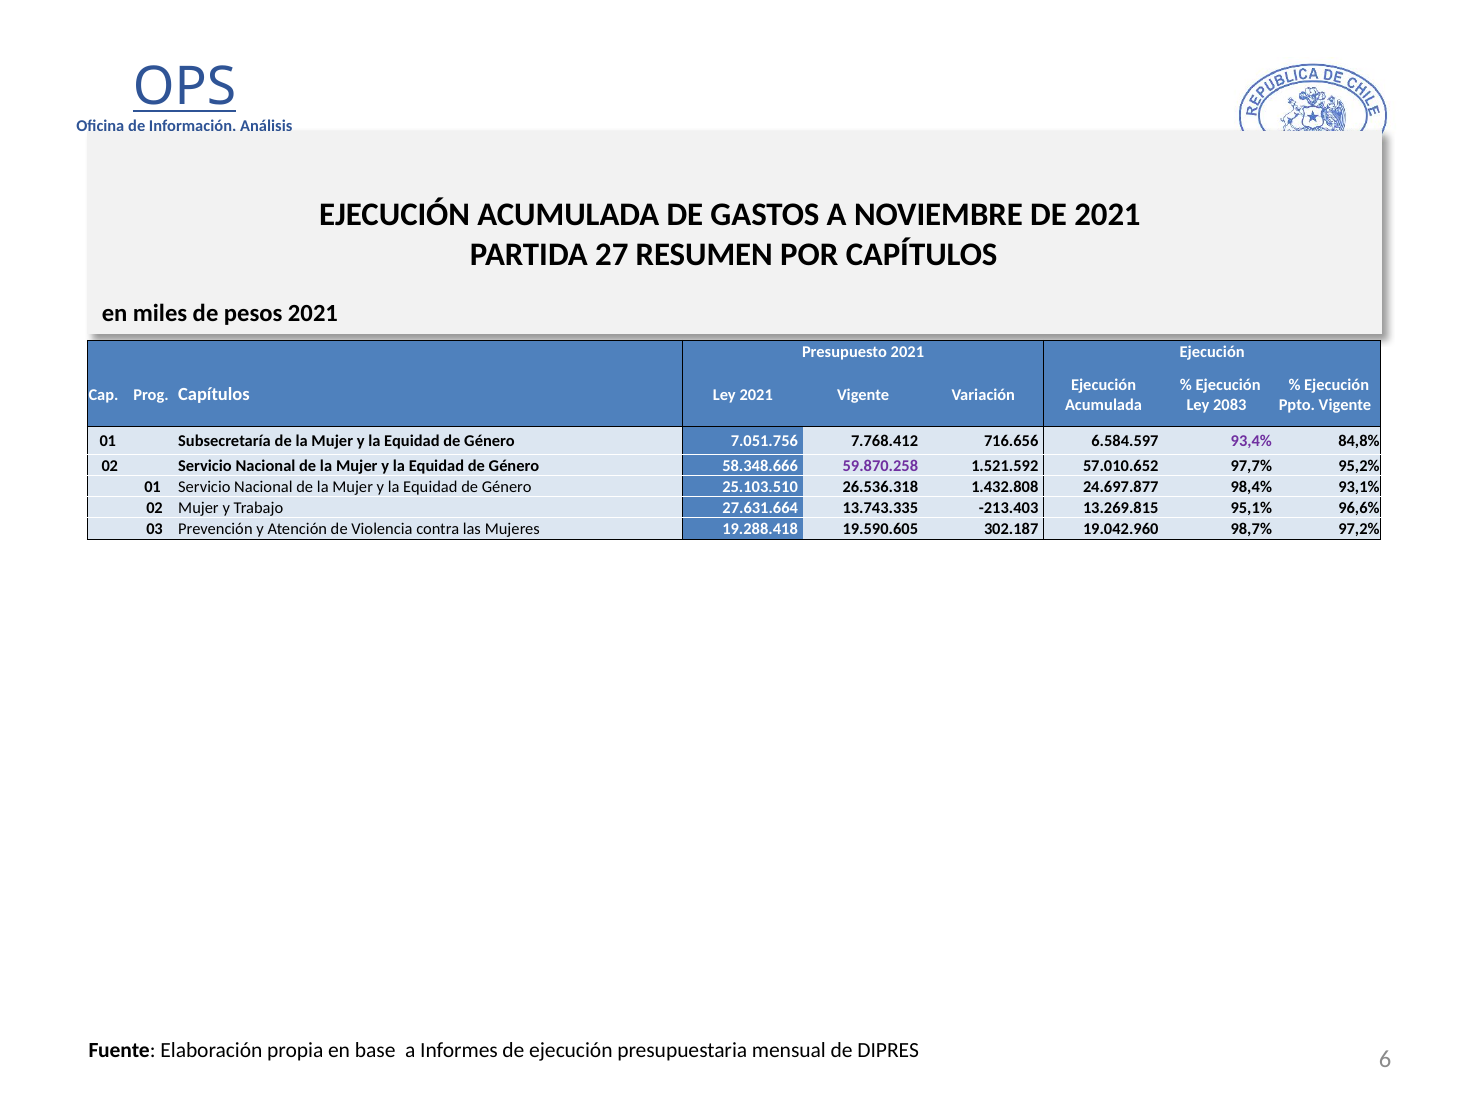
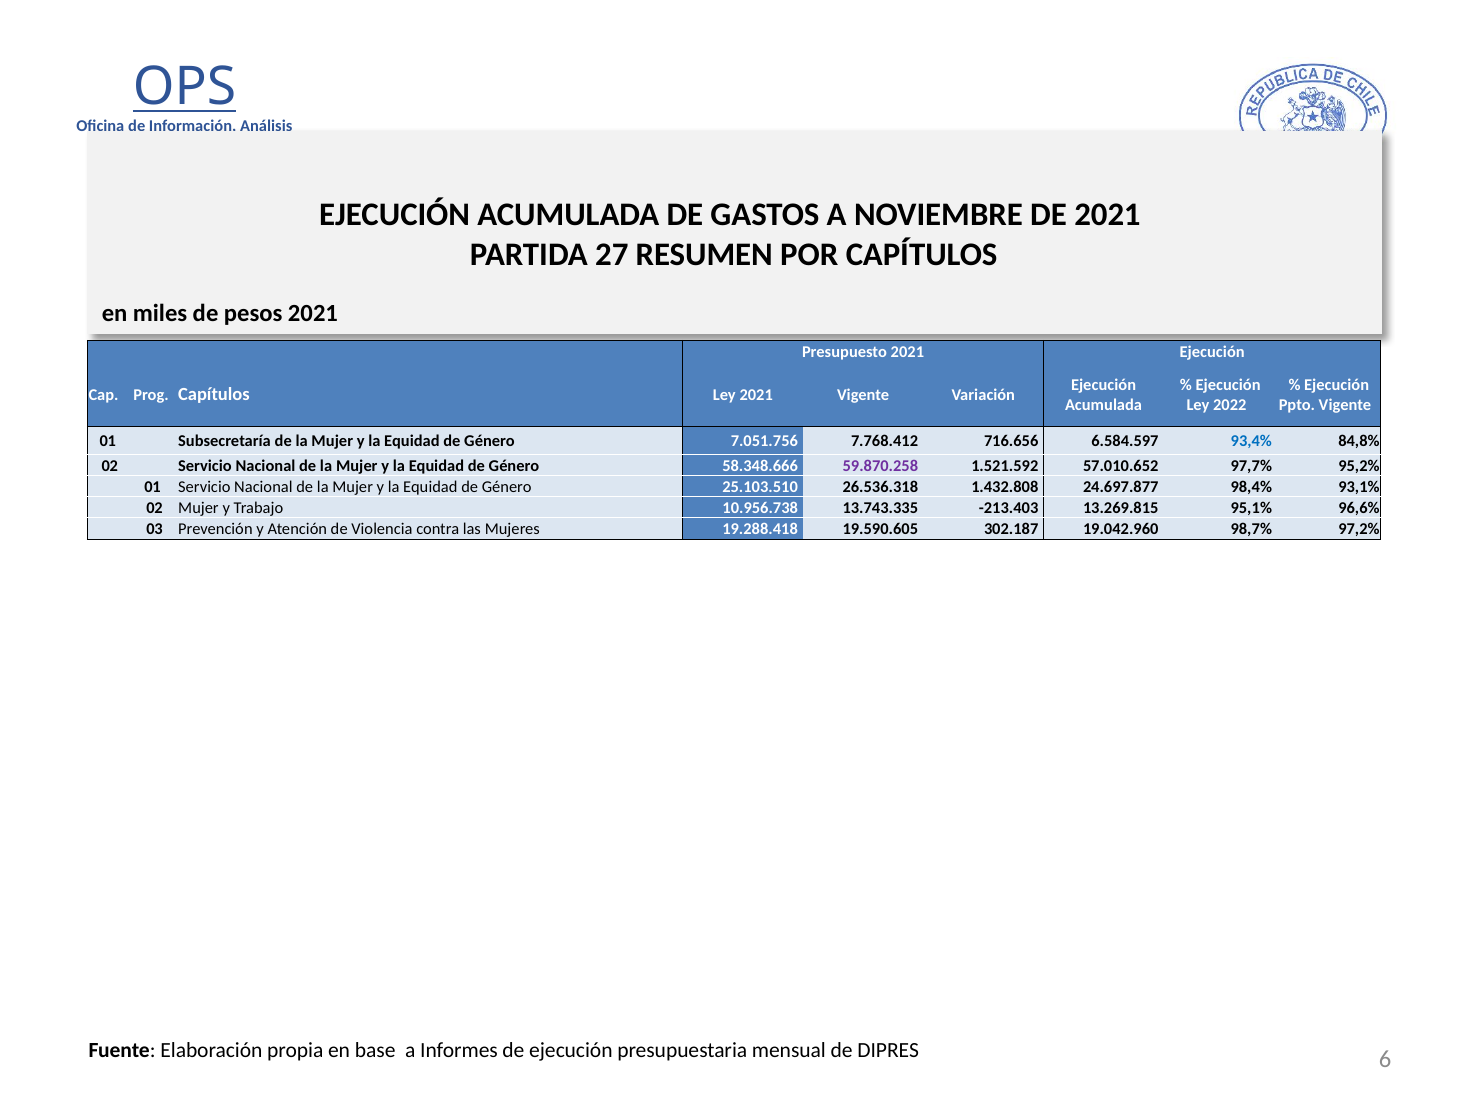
2083: 2083 -> 2022 (1230, 405)
93,4% colour: purple -> blue (1251, 441)
27.631.664: 27.631.664 -> 10.956.738 (760, 508)
